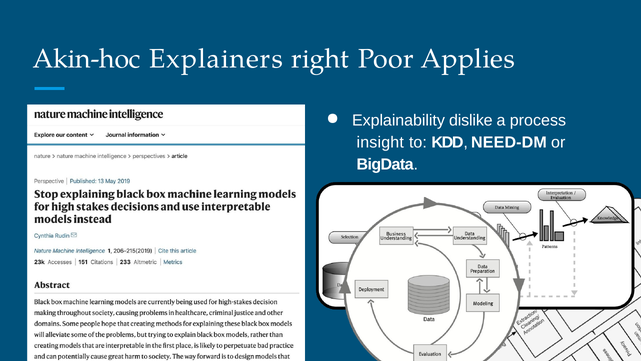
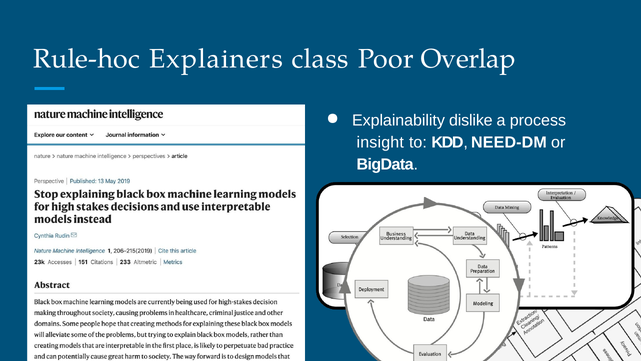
Akin-hoc: Akin-hoc -> Rule-hoc (87, 59)
right: right -> class (320, 59)
Applies: Applies -> Overlap (468, 59)
